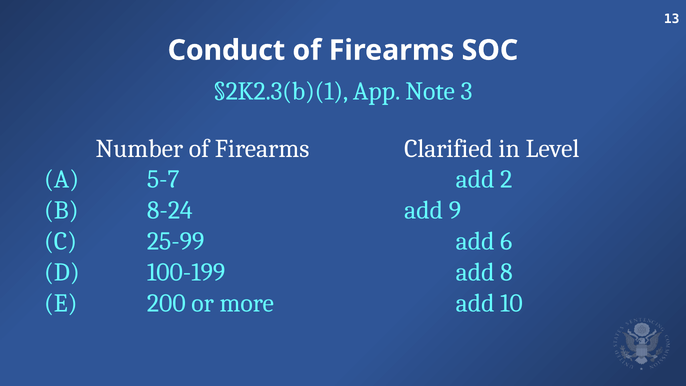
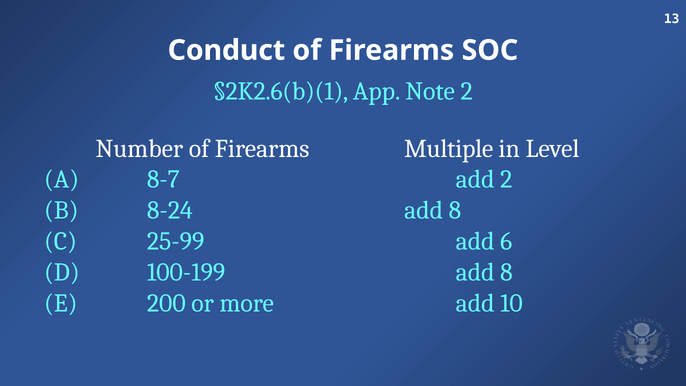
§2K2.3(b)(1: §2K2.3(b)(1 -> §2K2.6(b)(1 (281, 91)
Note 3: 3 -> 2 (467, 91)
Clarified: Clarified -> Multiple (449, 149)
5-7: 5-7 -> 8-7 (163, 179)
8-24 add 9: 9 -> 8 (455, 210)
